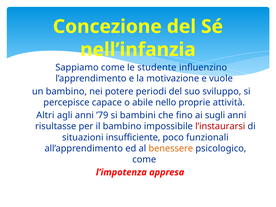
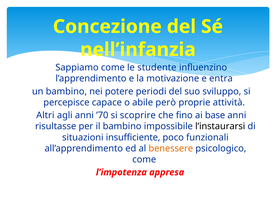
vuole: vuole -> entra (221, 78)
nello: nello -> però (166, 102)
’79: ’79 -> ’70 (102, 115)
bambini: bambini -> scoprire (138, 115)
sugli: sugli -> base (215, 115)
l’instaurarsi colour: red -> black (220, 126)
